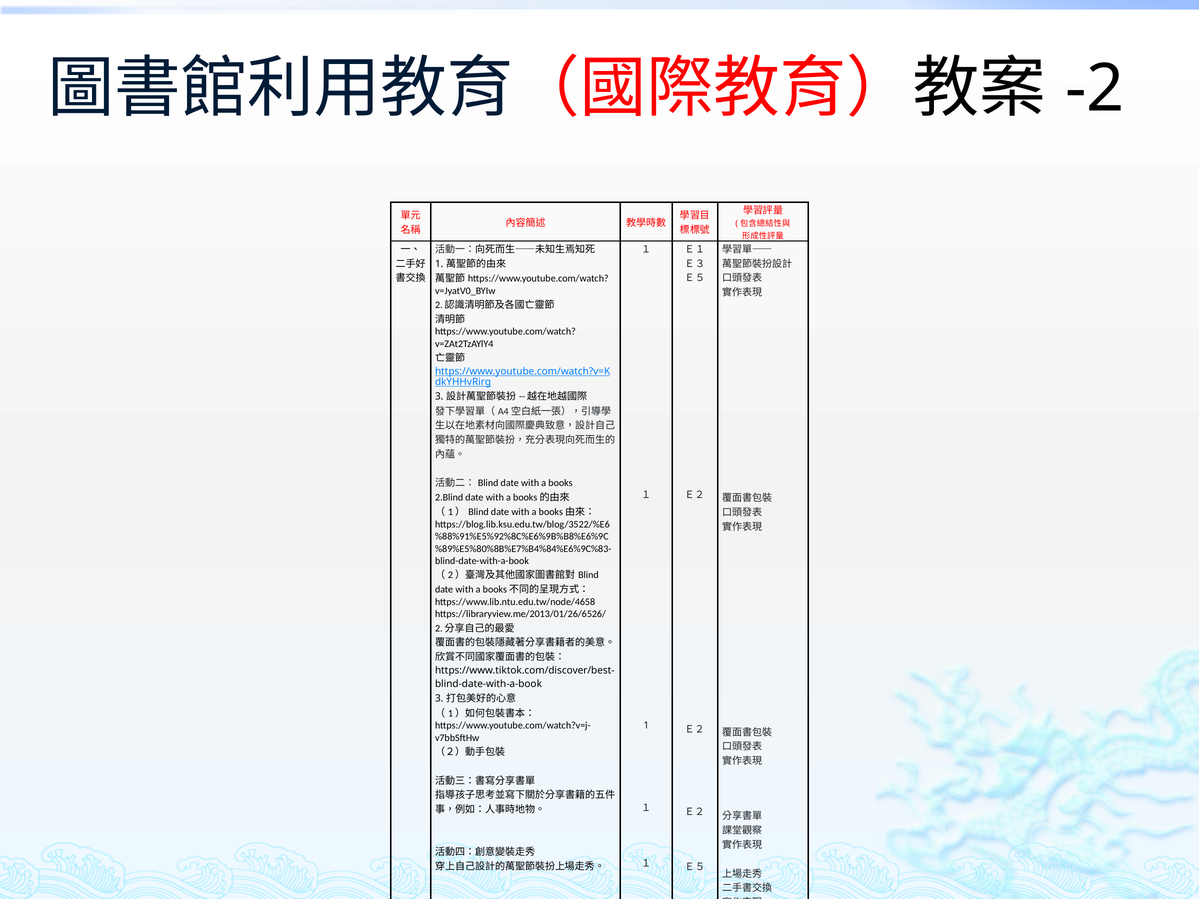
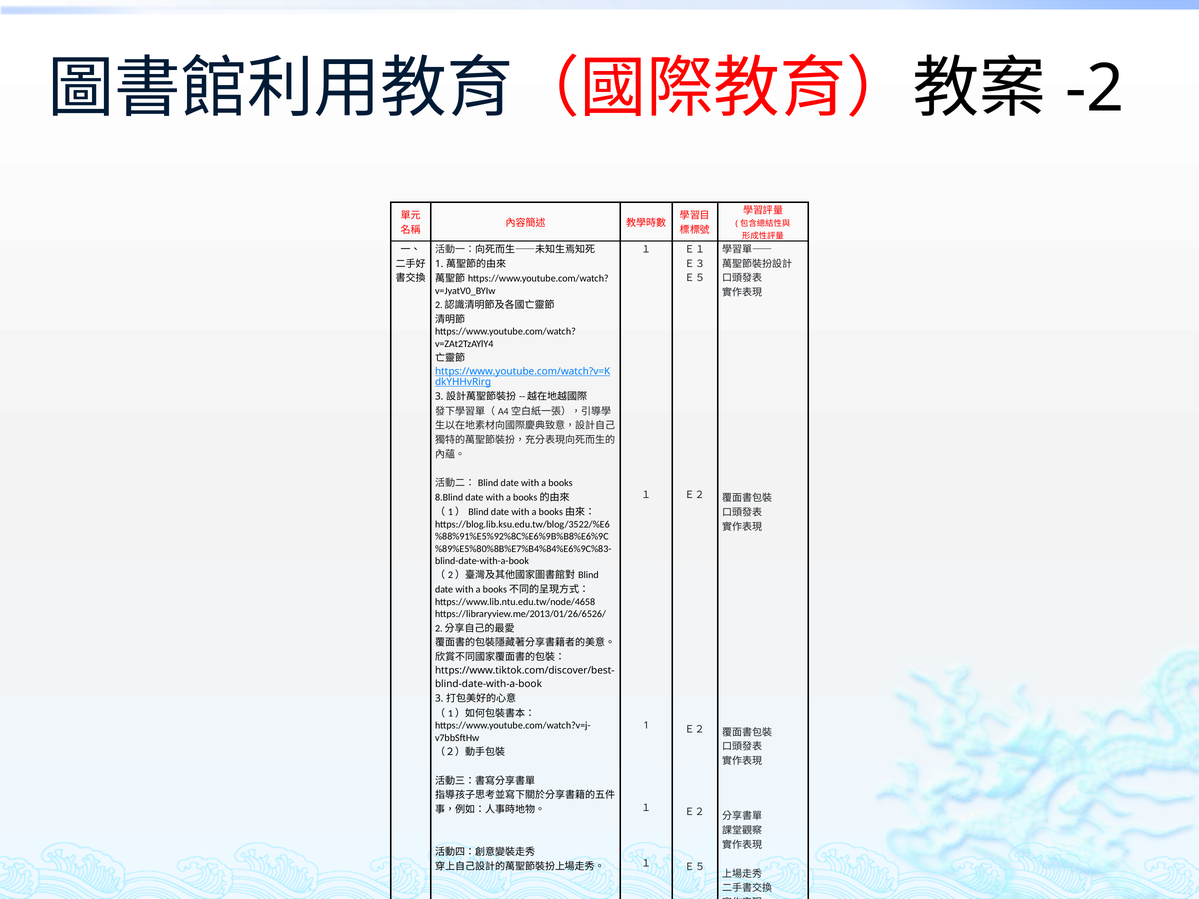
2.Blind: 2.Blind -> 8.Blind (449, 498)
